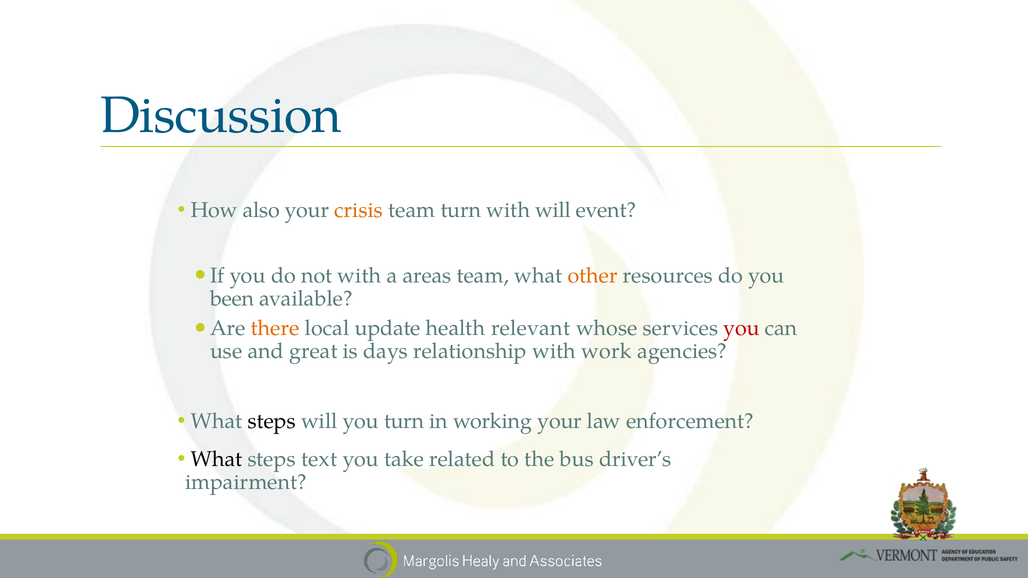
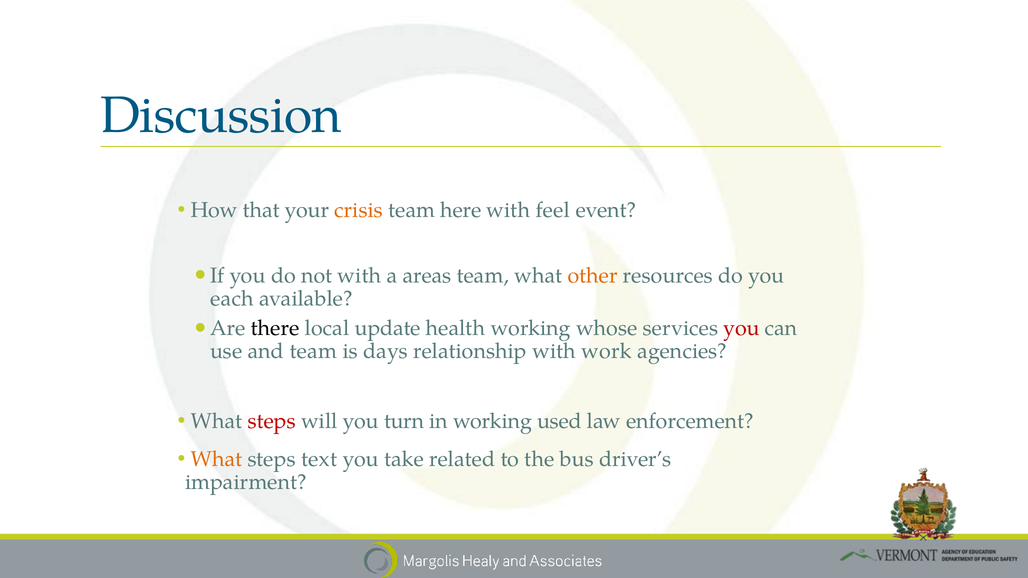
also: also -> that (261, 210)
team turn: turn -> here (461, 210)
with will: will -> feel (553, 210)
been: been -> each (232, 299)
there colour: orange -> black (275, 328)
health relevant: relevant -> working (531, 328)
and great: great -> team (313, 351)
steps colour: black -> red (272, 421)
working your: your -> used (560, 421)
What colour: black -> orange (217, 459)
